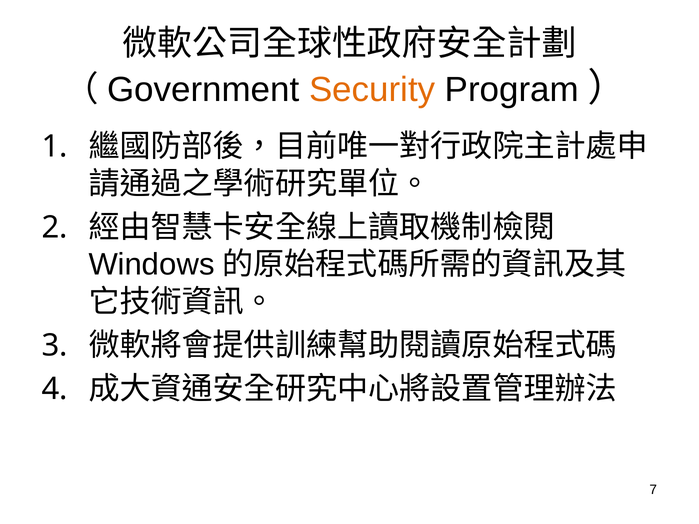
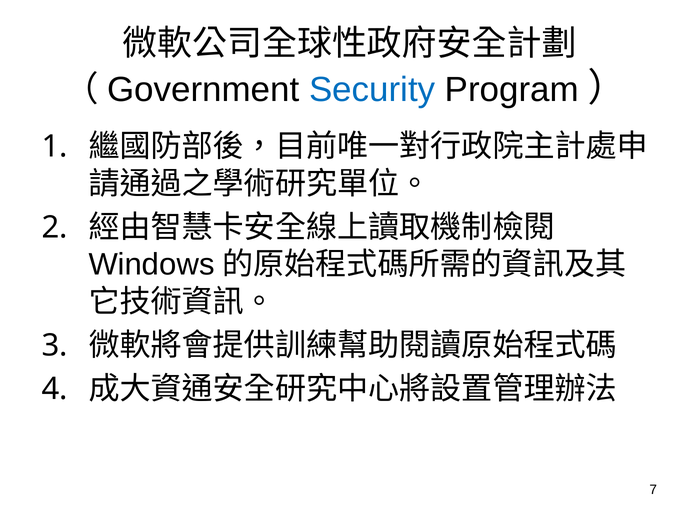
Security colour: orange -> blue (372, 90)
